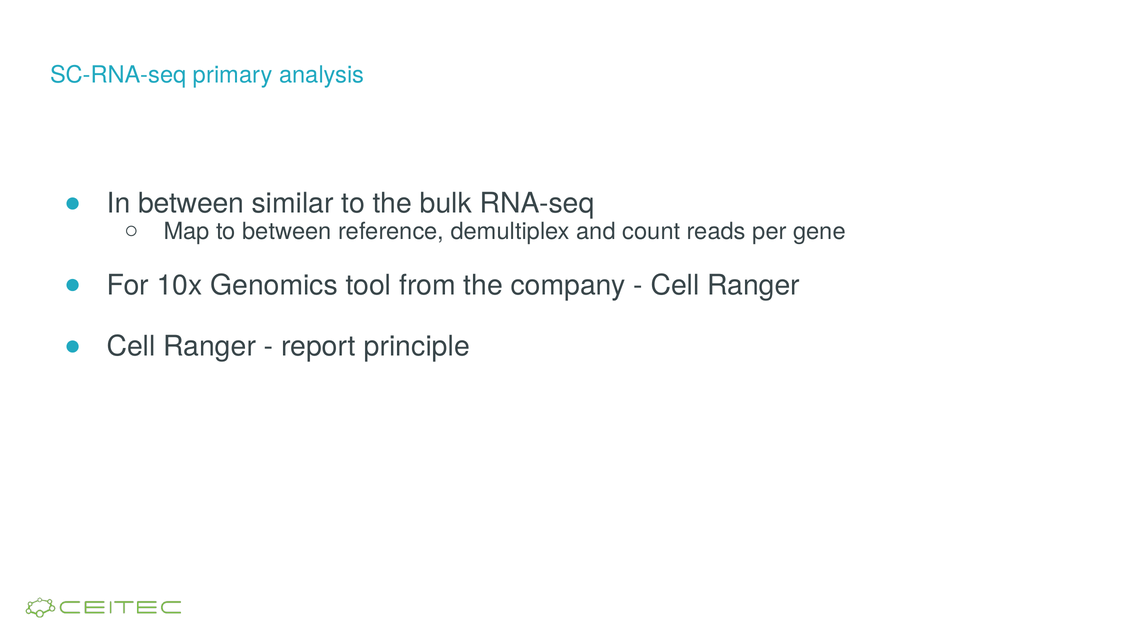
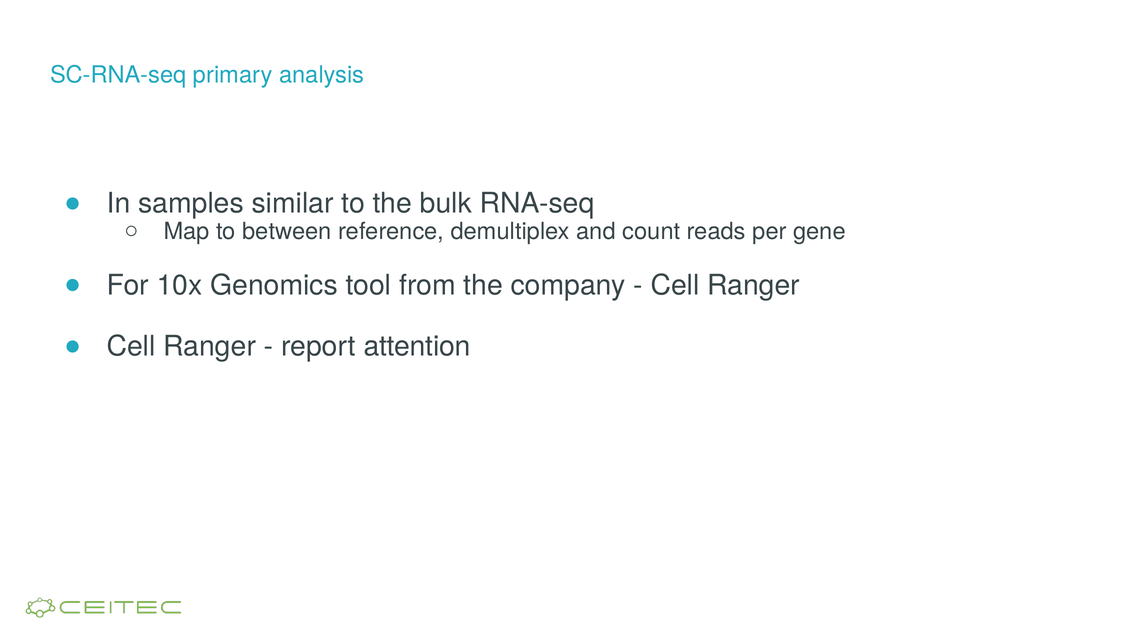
In between: between -> samples (191, 204)
principle: principle -> attention (417, 347)
